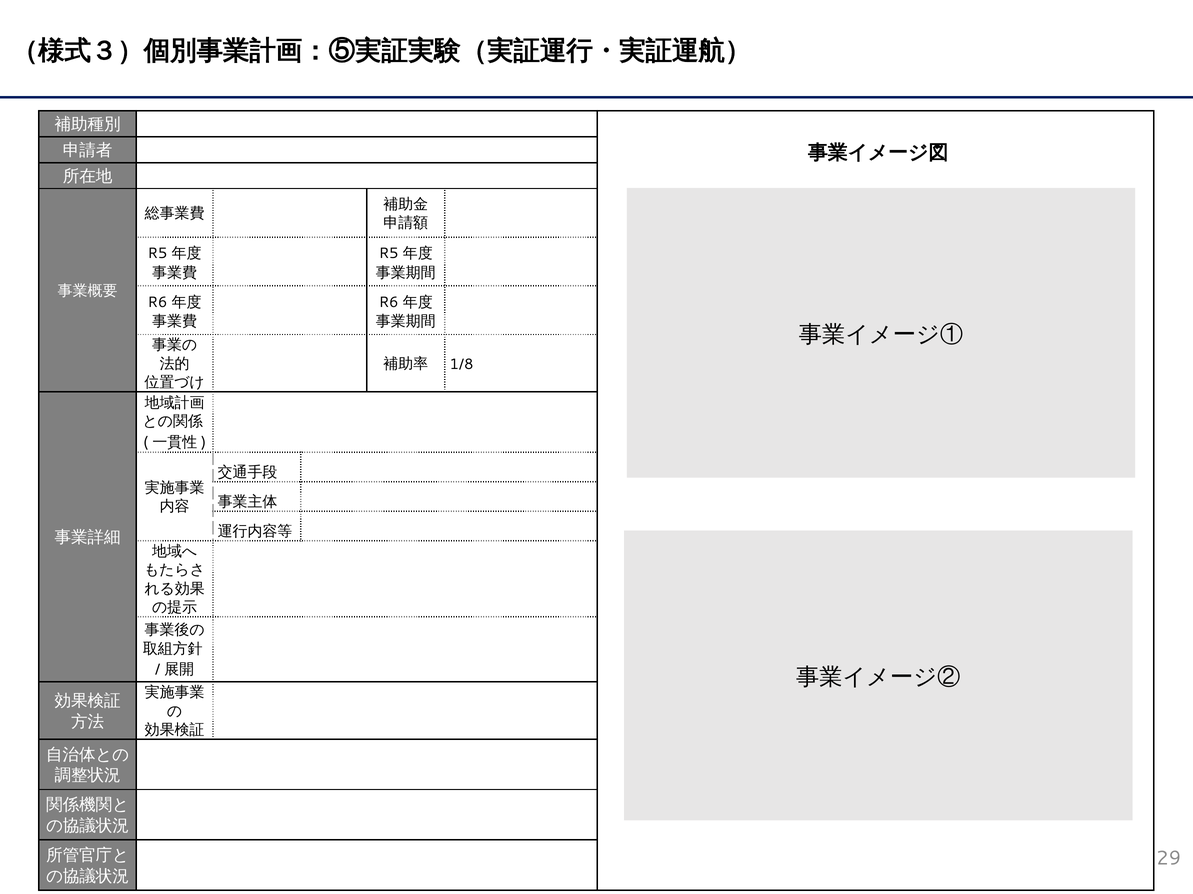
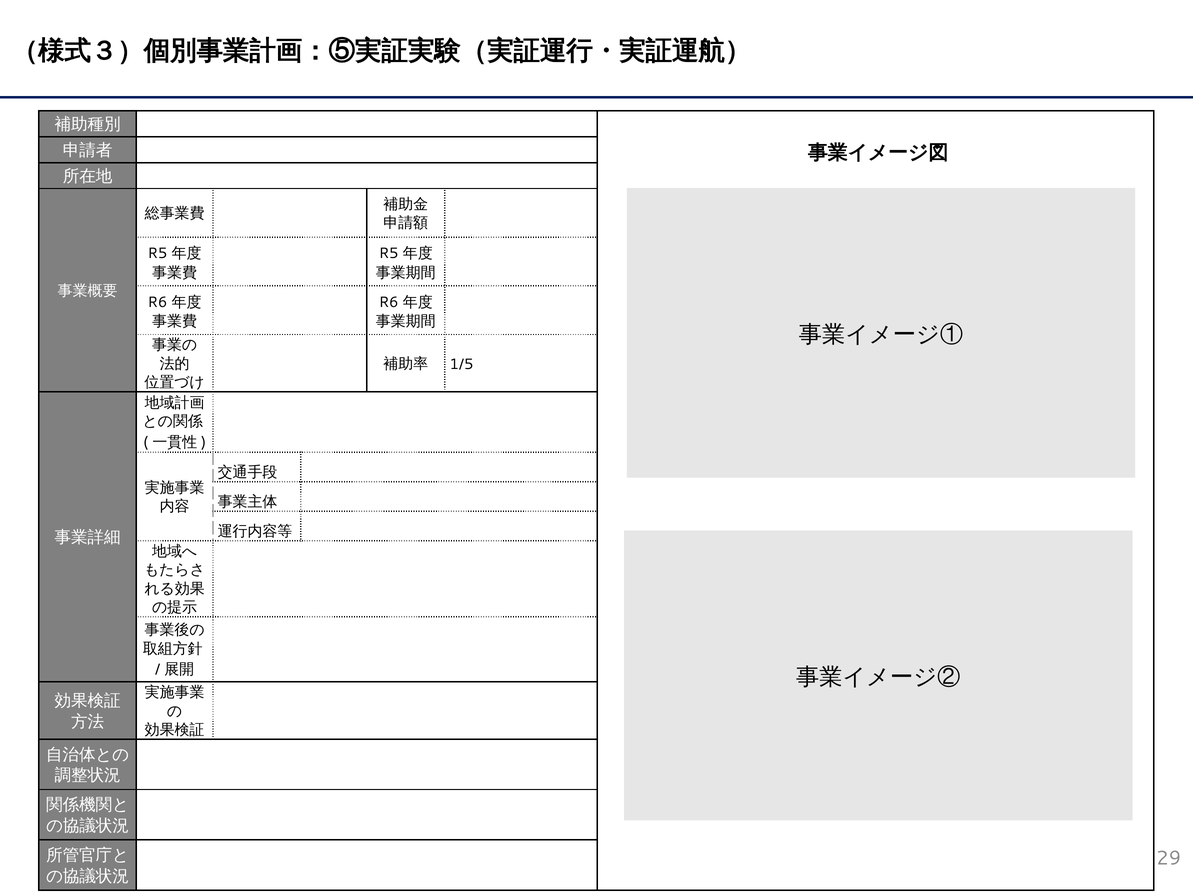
1/8: 1/8 -> 1/5 (461, 365)
